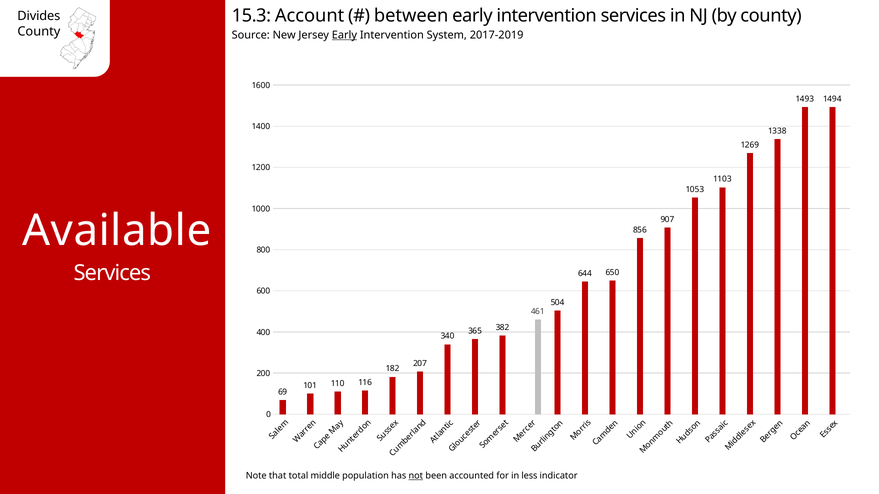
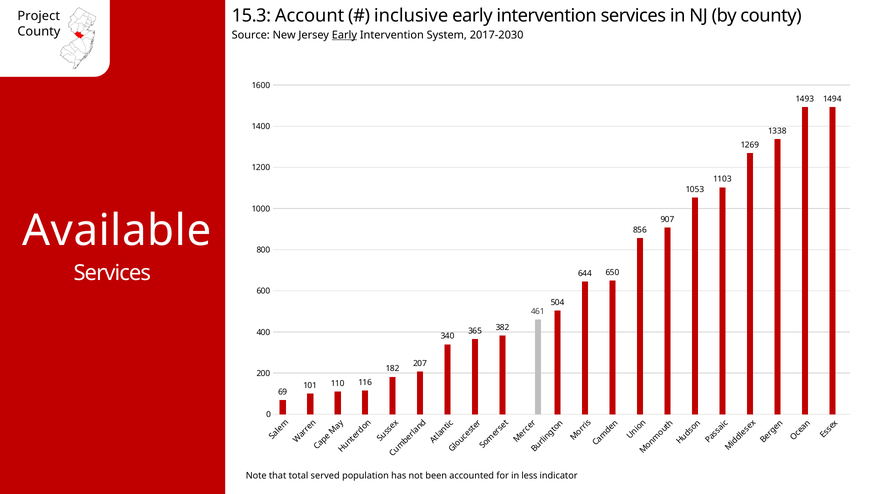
between: between -> inclusive (411, 16)
Divides: Divides -> Project (39, 16)
2017-2019: 2017-2019 -> 2017-2030 (497, 35)
middle: middle -> served (325, 476)
not underline: present -> none (416, 476)
